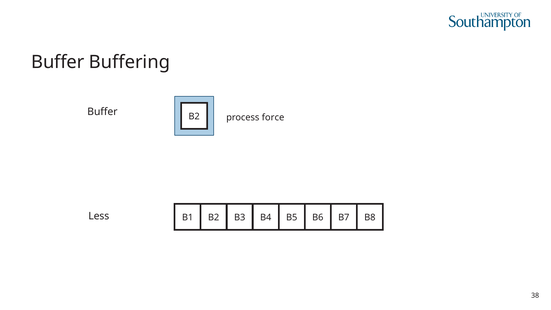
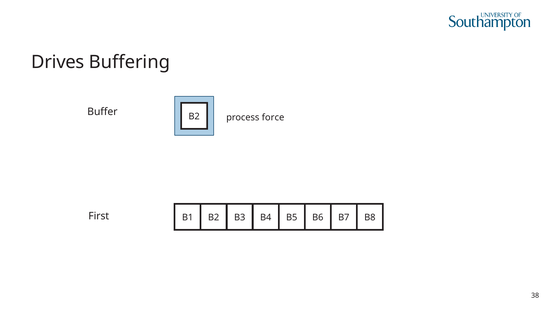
Buffer: Buffer -> Drives (58, 62)
Less: Less -> First (99, 216)
